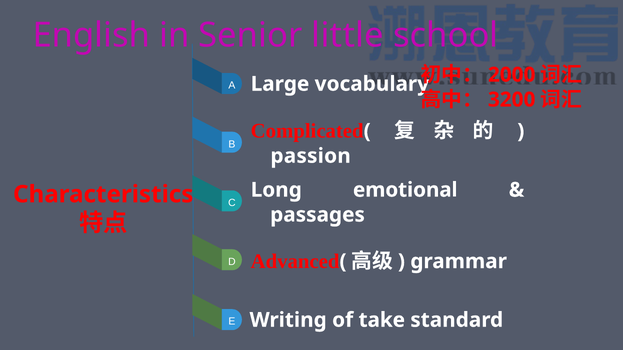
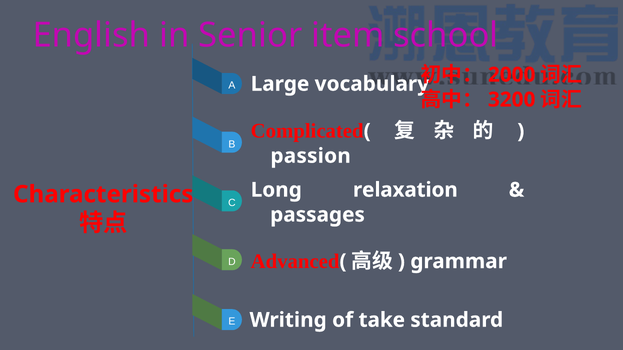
little: little -> item (348, 35)
emotional: emotional -> relaxation (405, 190)
